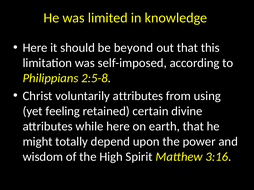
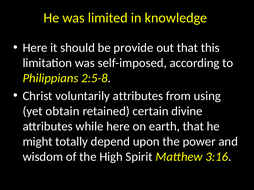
beyond: beyond -> provide (134, 48)
feeling: feeling -> obtain (63, 111)
